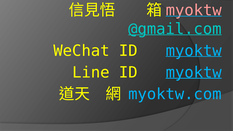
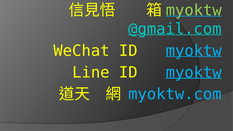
myoktw colour: pink -> light green (194, 10)
